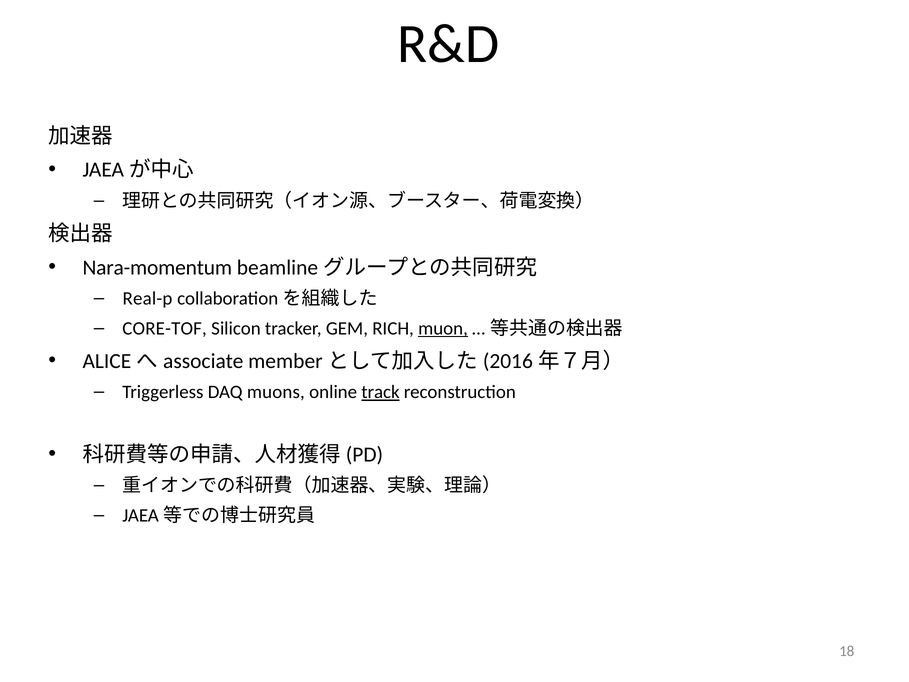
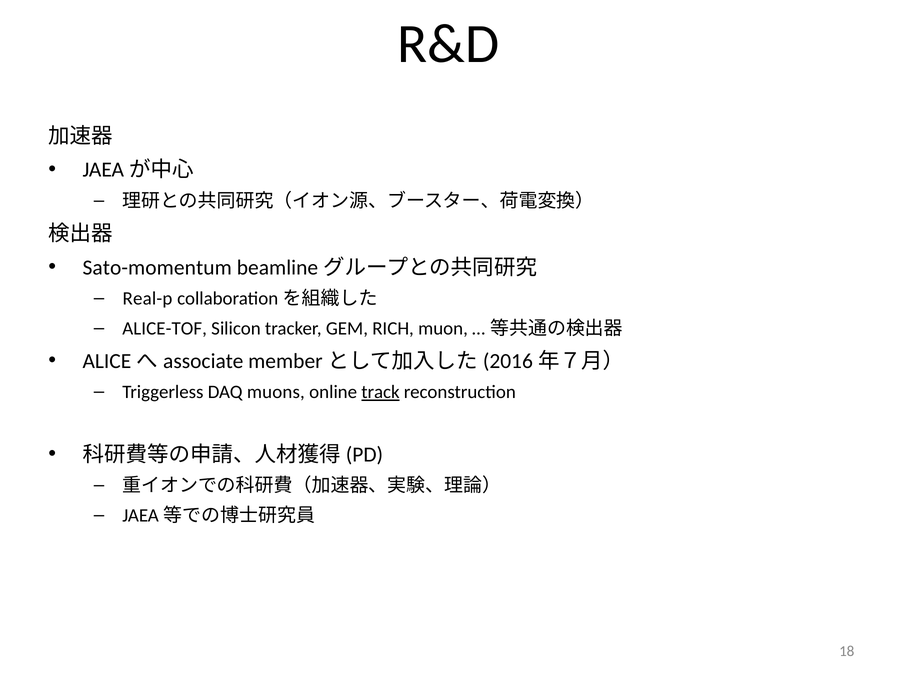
Nara-momentum: Nara-momentum -> Sato-momentum (157, 267)
CORE-TOF: CORE-TOF -> ALICE-TOF (165, 328)
muon underline: present -> none (443, 328)
